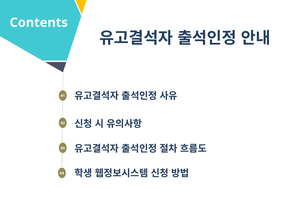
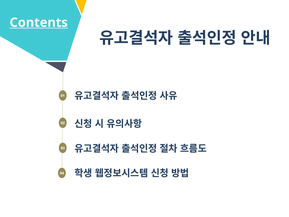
Contents underline: none -> present (39, 23)
